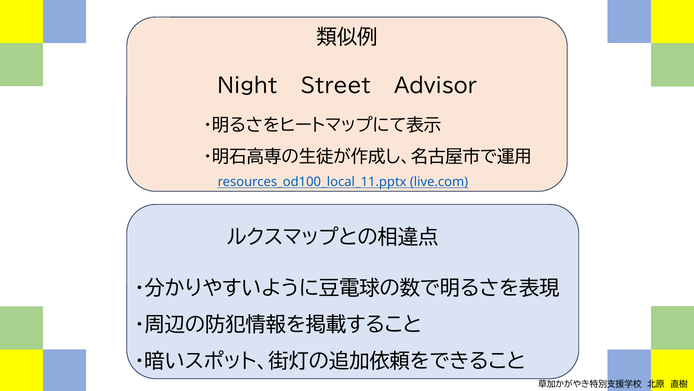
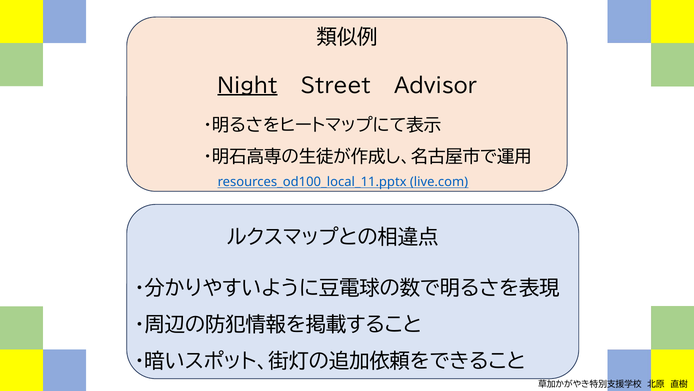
Night underline: none -> present (247, 86)
